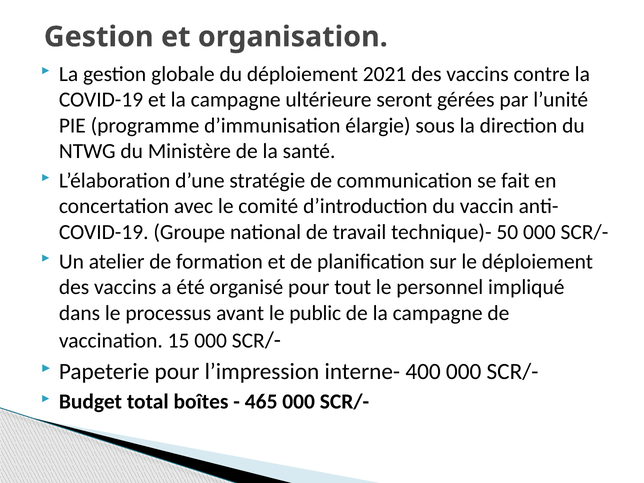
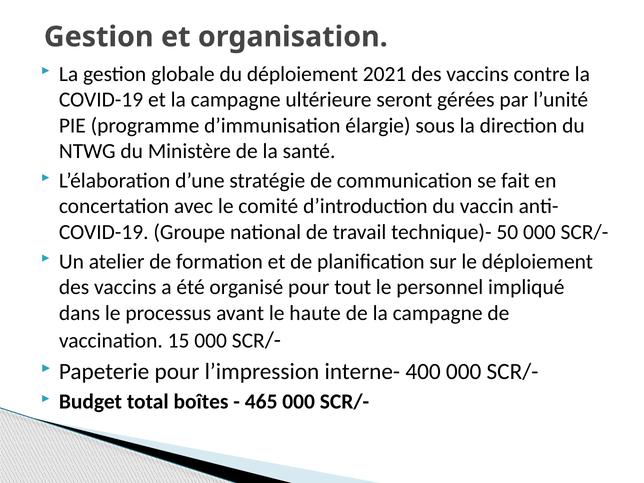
public: public -> haute (315, 313)
